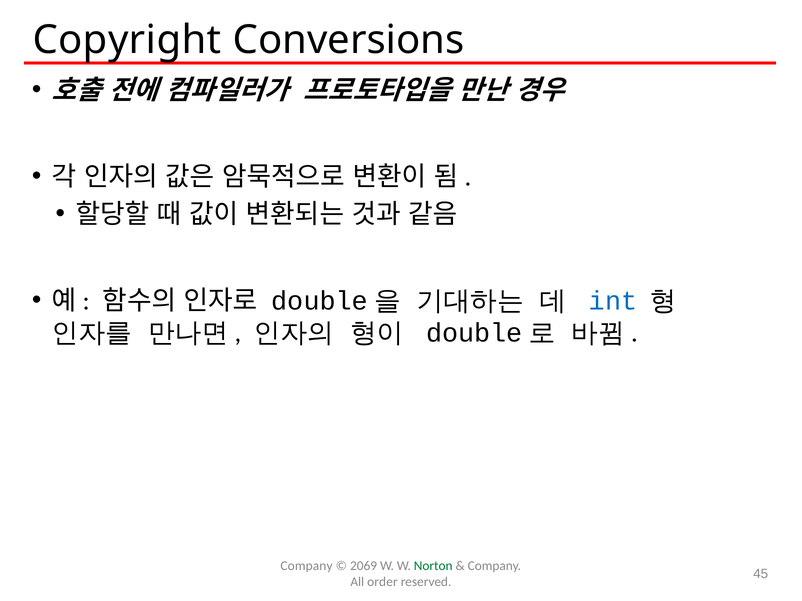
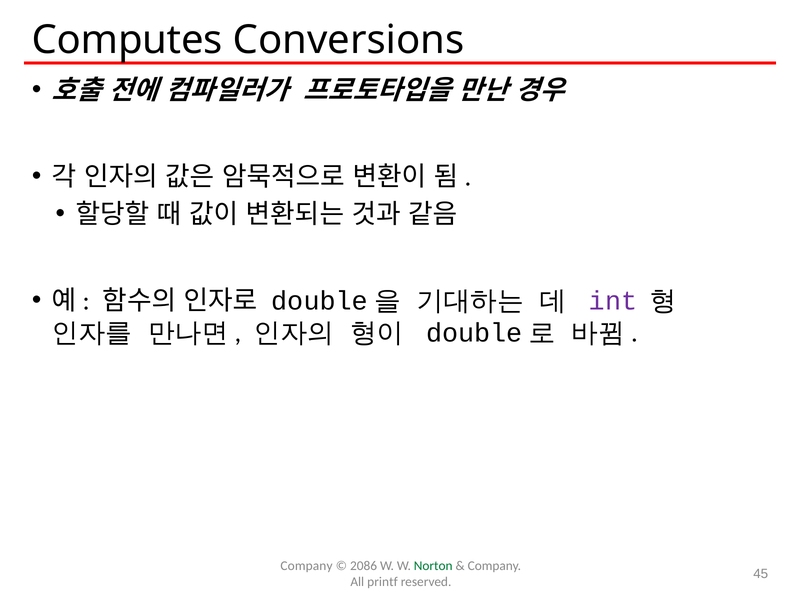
Copyright: Copyright -> Computes (127, 40)
int colour: blue -> purple (613, 301)
2069: 2069 -> 2086 (364, 566)
order: order -> printf (382, 582)
